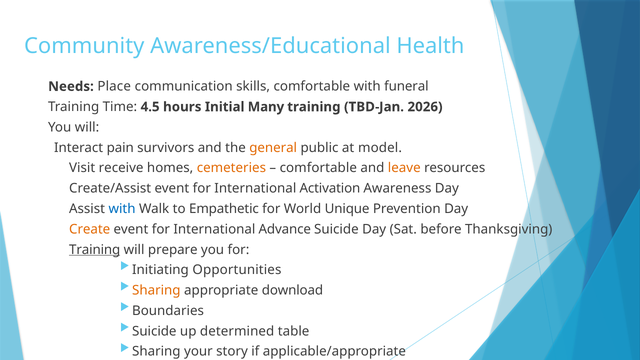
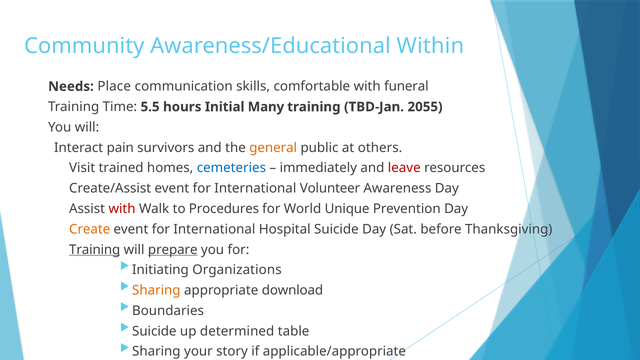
Health: Health -> Within (430, 46)
4.5: 4.5 -> 5.5 (150, 107)
2026: 2026 -> 2055 (425, 107)
model: model -> others (380, 148)
receive: receive -> trained (121, 168)
cemeteries colour: orange -> blue (231, 168)
comfortable: comfortable -> immediately (318, 168)
leave colour: orange -> red (404, 168)
Activation: Activation -> Volunteer (330, 188)
with colour: blue -> red (122, 209)
Empathetic: Empathetic -> Procedures (224, 209)
Advance: Advance -> Hospital (285, 229)
prepare underline: none -> present (173, 250)
Opportunities: Opportunities -> Organizations (237, 270)
